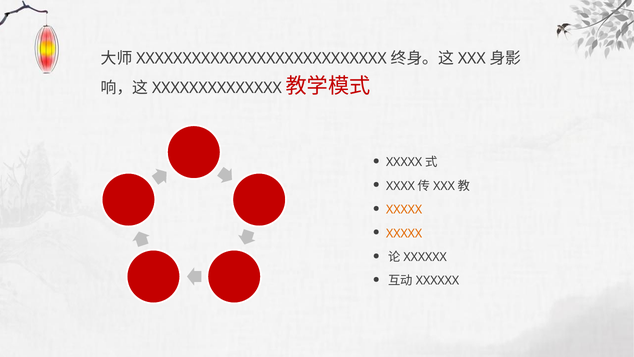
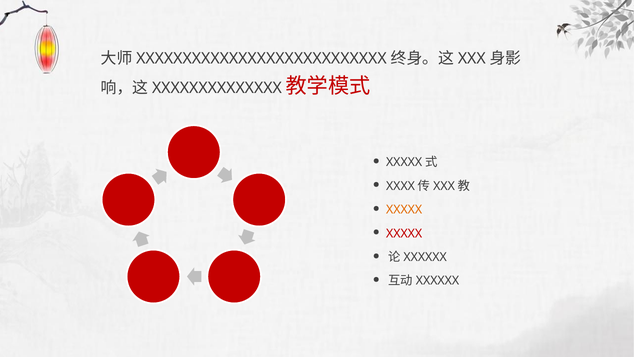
XXXXX colour: orange -> red (404, 233)
